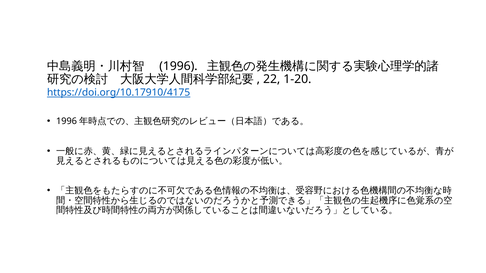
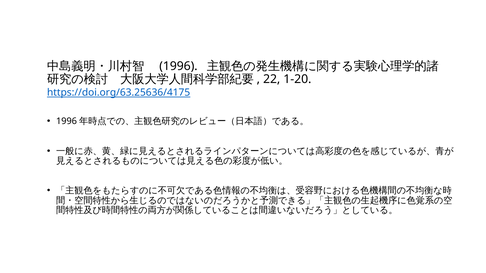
https://doi.org/10.17910/4175: https://doi.org/10.17910/4175 -> https://doi.org/63.25636/4175 (119, 93)
